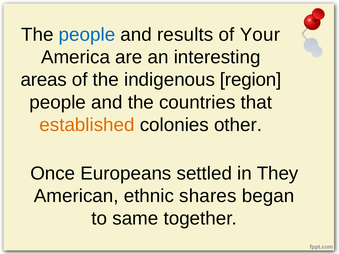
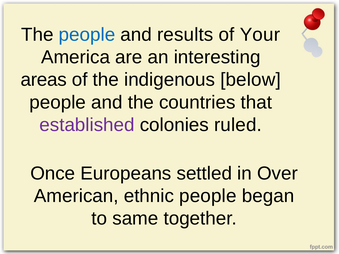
region: region -> below (251, 80)
established colour: orange -> purple (87, 125)
other: other -> ruled (238, 125)
They: They -> Over (277, 173)
ethnic shares: shares -> people (208, 196)
